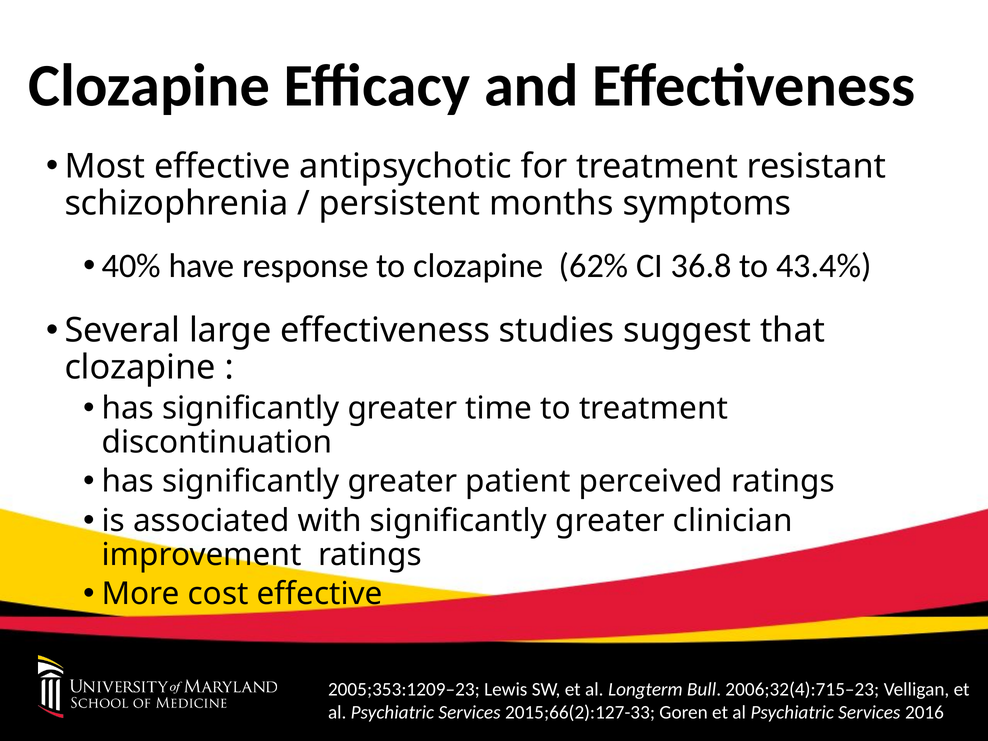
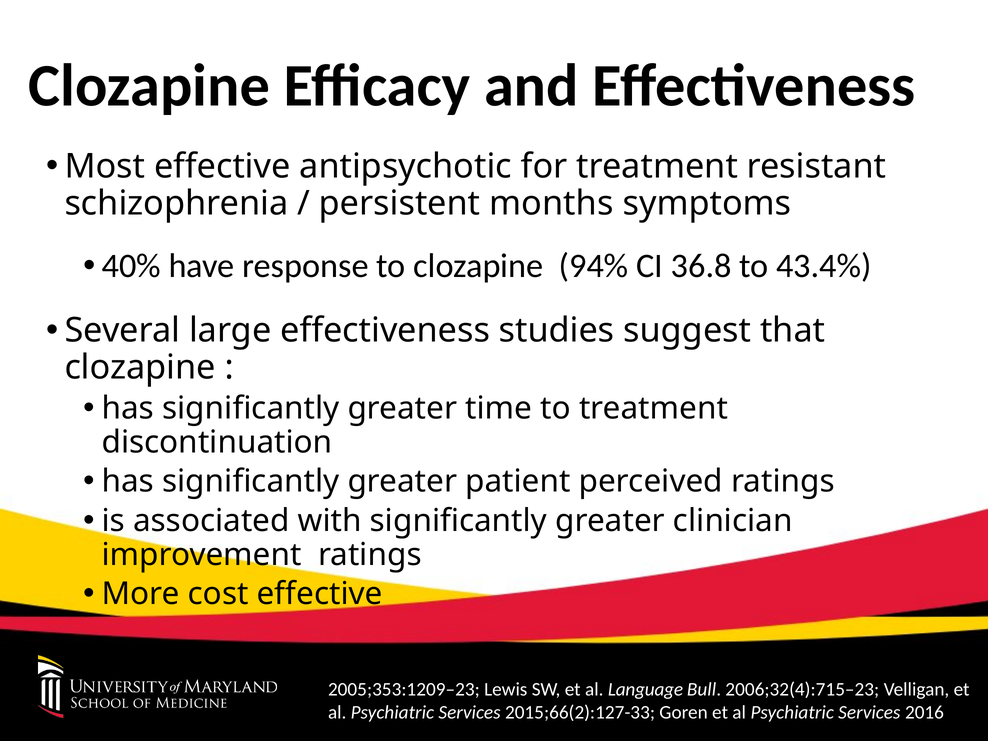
62%: 62% -> 94% (594, 266)
Longterm: Longterm -> Language (645, 690)
